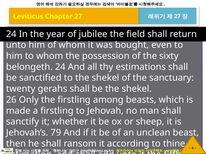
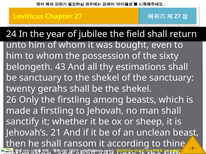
belongeth 24: 24 -> 43 (60, 67)
be sanctified: sanctified -> sanctuary (40, 78)
79: 79 -> 21 (56, 133)
